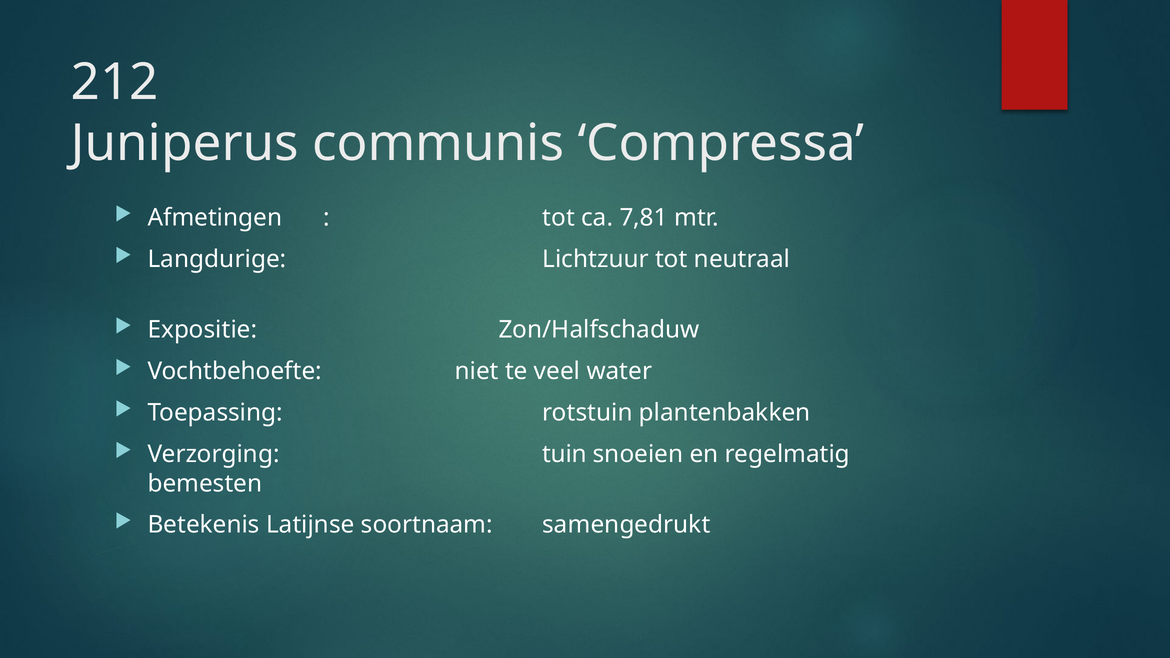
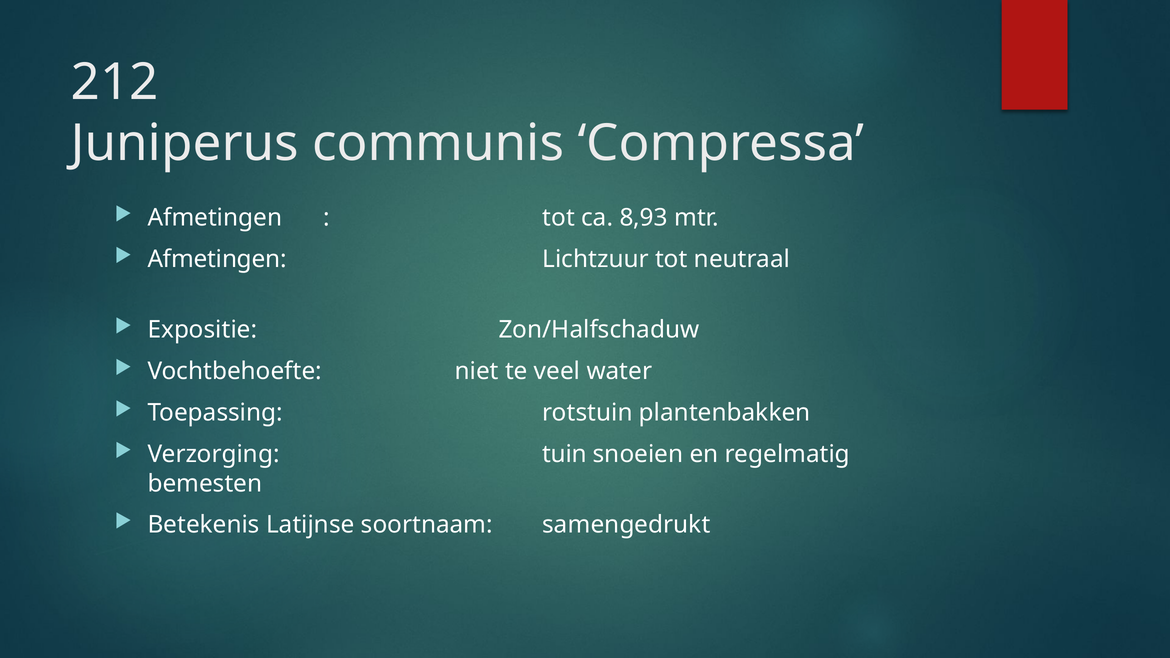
7,81: 7,81 -> 8,93 (644, 218)
Langdurige: Langdurige -> Afmetingen (217, 259)
